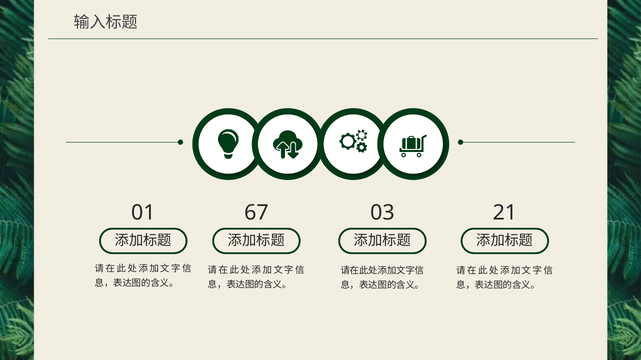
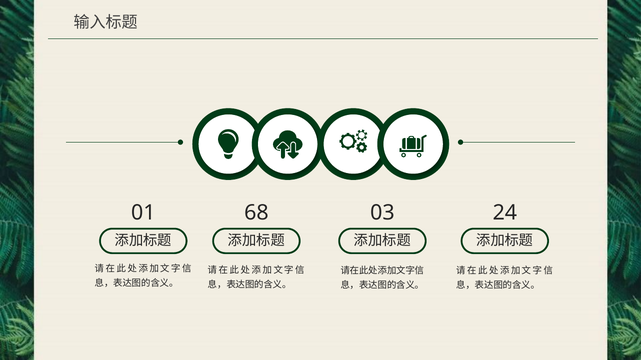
67: 67 -> 68 (256, 213)
21: 21 -> 24 (505, 213)
